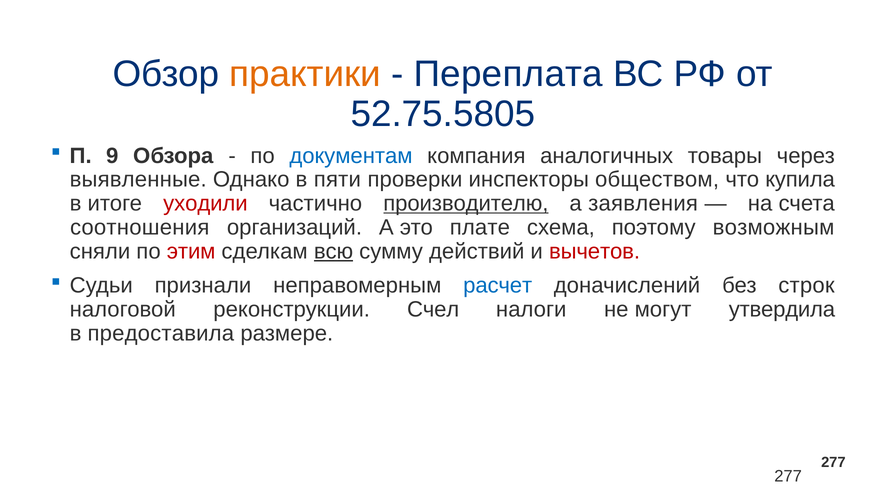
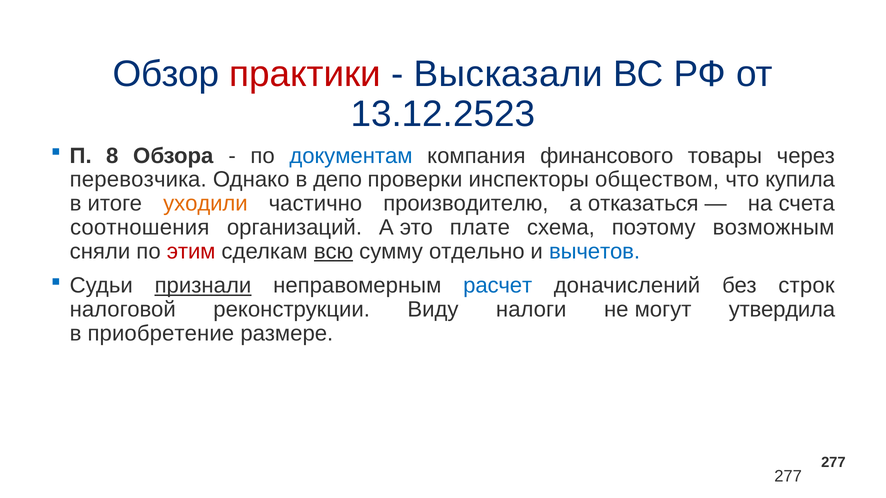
практики colour: orange -> red (305, 74)
Переплата: Переплата -> Высказали (508, 74)
52.75.5805: 52.75.5805 -> 13.12.2523 (443, 114)
9: 9 -> 8 (112, 156)
аналогичных: аналогичных -> финансового (607, 156)
выявленные: выявленные -> перевозчика (138, 180)
пяти: пяти -> депо (338, 180)
уходили colour: red -> orange (205, 204)
производителю underline: present -> none (466, 204)
заявления: заявления -> отказаться (643, 204)
действий: действий -> отдельно (477, 251)
вычетов colour: red -> blue (595, 251)
признали underline: none -> present (203, 286)
Счел: Счел -> Виду (433, 310)
предоставила: предоставила -> приобретение (161, 334)
